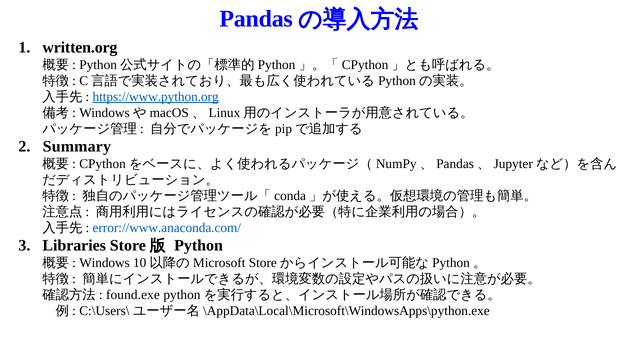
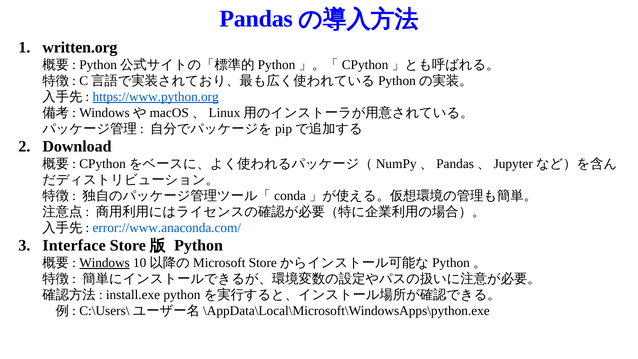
Summary: Summary -> Download (77, 146)
Libraries: Libraries -> Interface (74, 245)
Windows underline: none -> present (105, 263)
found.exe: found.exe -> install.exe (133, 295)
